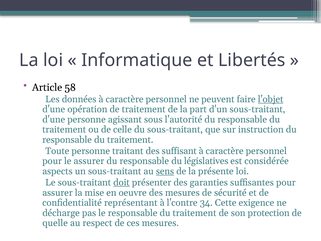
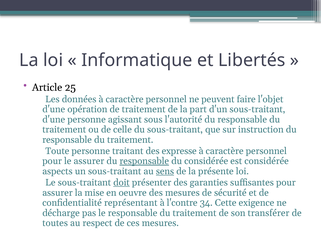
58: 58 -> 25 (70, 87)
l'objet underline: present -> none (271, 99)
suffisant: suffisant -> expresse (179, 151)
responsable underline: none -> present (144, 161)
du législatives: législatives -> considérée (206, 161)
protection: protection -> transférer (269, 213)
quelle: quelle -> toutes (55, 223)
